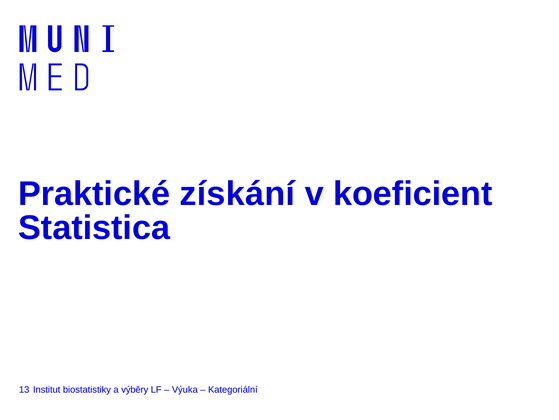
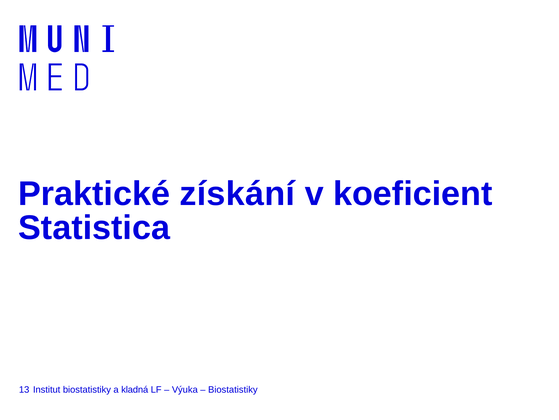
výběry: výběry -> kladná (135, 389)
Kategoriální: Kategoriální -> Biostatistiky (233, 389)
